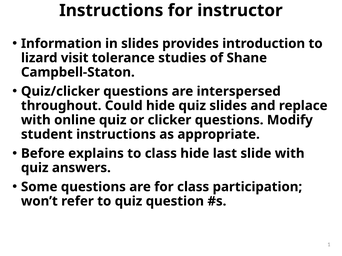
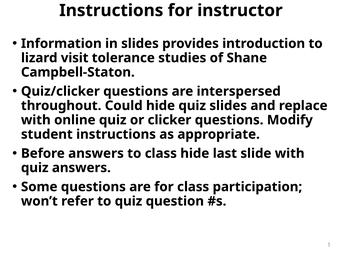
Before explains: explains -> answers (96, 154)
